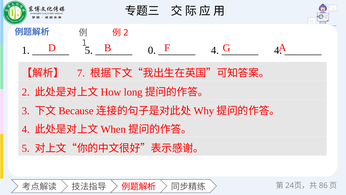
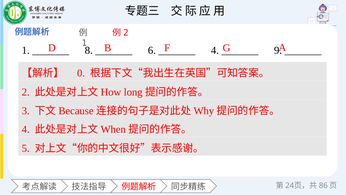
5: 5 -> 8 (89, 50)
0: 0 -> 6 (152, 50)
4: 4 -> 9 (278, 50)
7: 7 -> 0 (81, 73)
